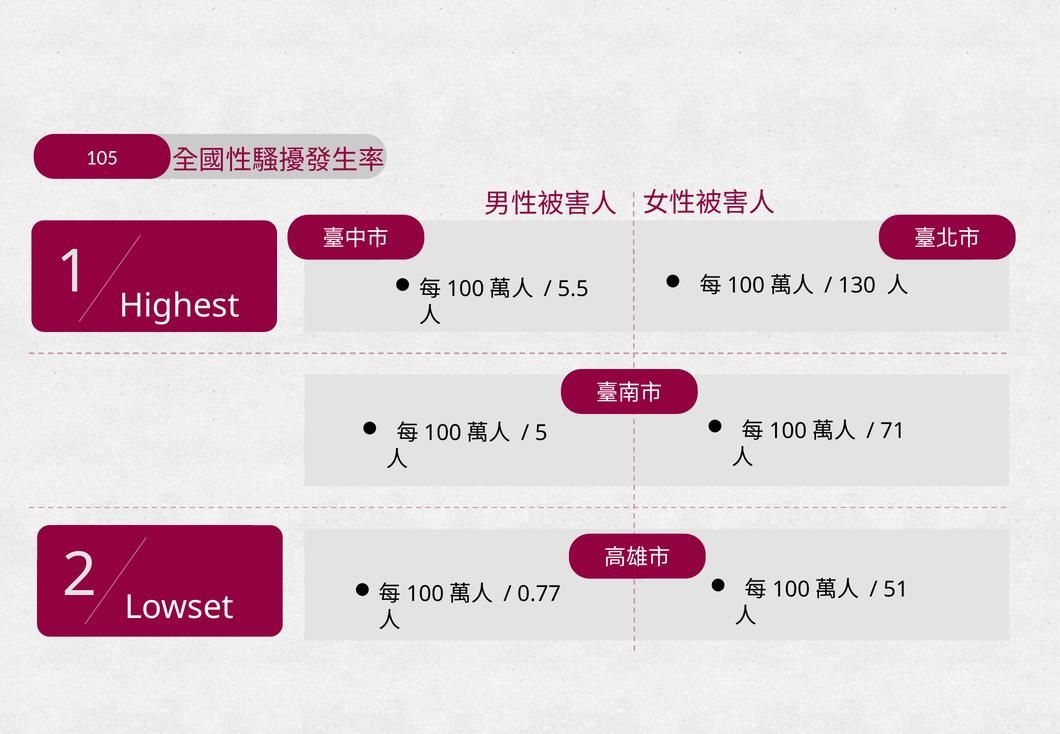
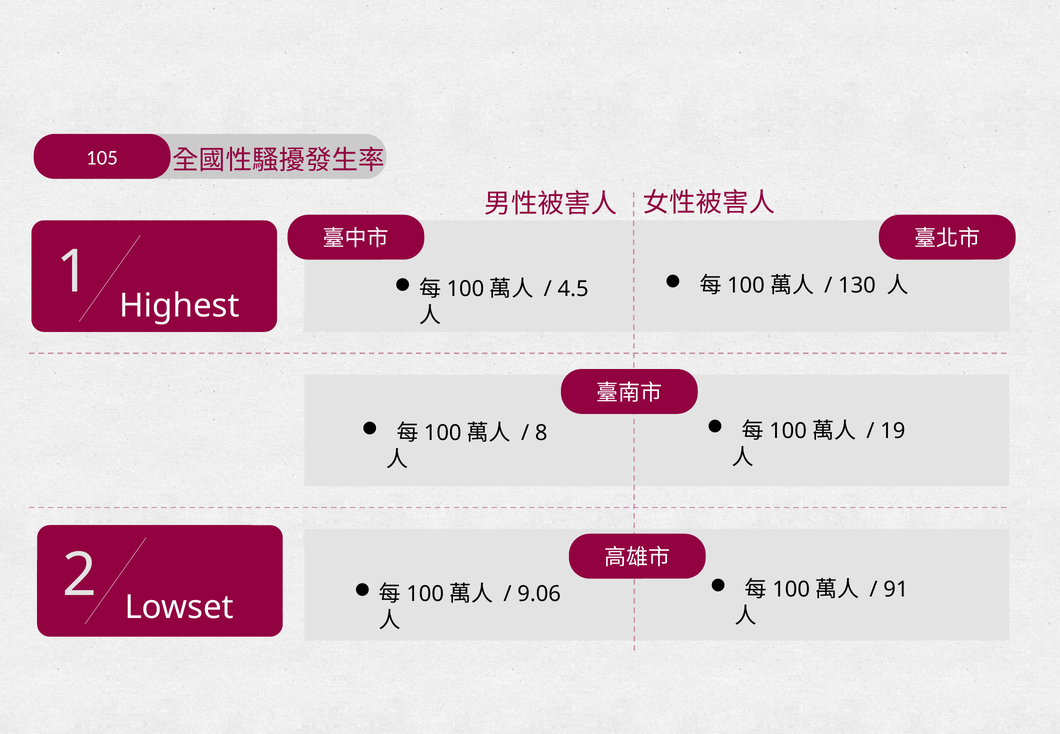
5.5: 5.5 -> 4.5 (573, 289)
71: 71 -> 19 (893, 431)
5: 5 -> 8 (541, 433)
51: 51 -> 91 (896, 589)
0.77: 0.77 -> 9.06 (539, 594)
